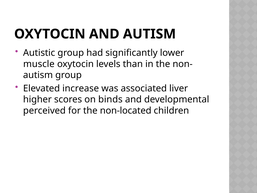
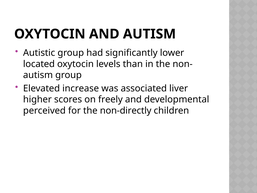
muscle: muscle -> located (39, 64)
binds: binds -> freely (110, 99)
non-located: non-located -> non-directly (126, 111)
